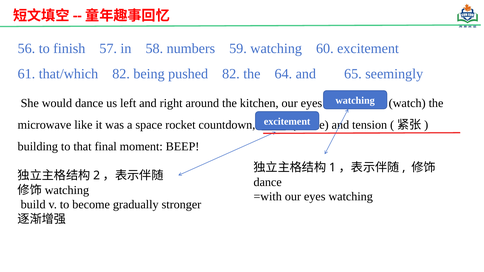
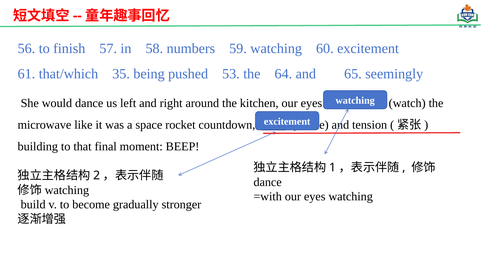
that/which 82: 82 -> 35 (121, 74)
pushed 82: 82 -> 53 (231, 74)
